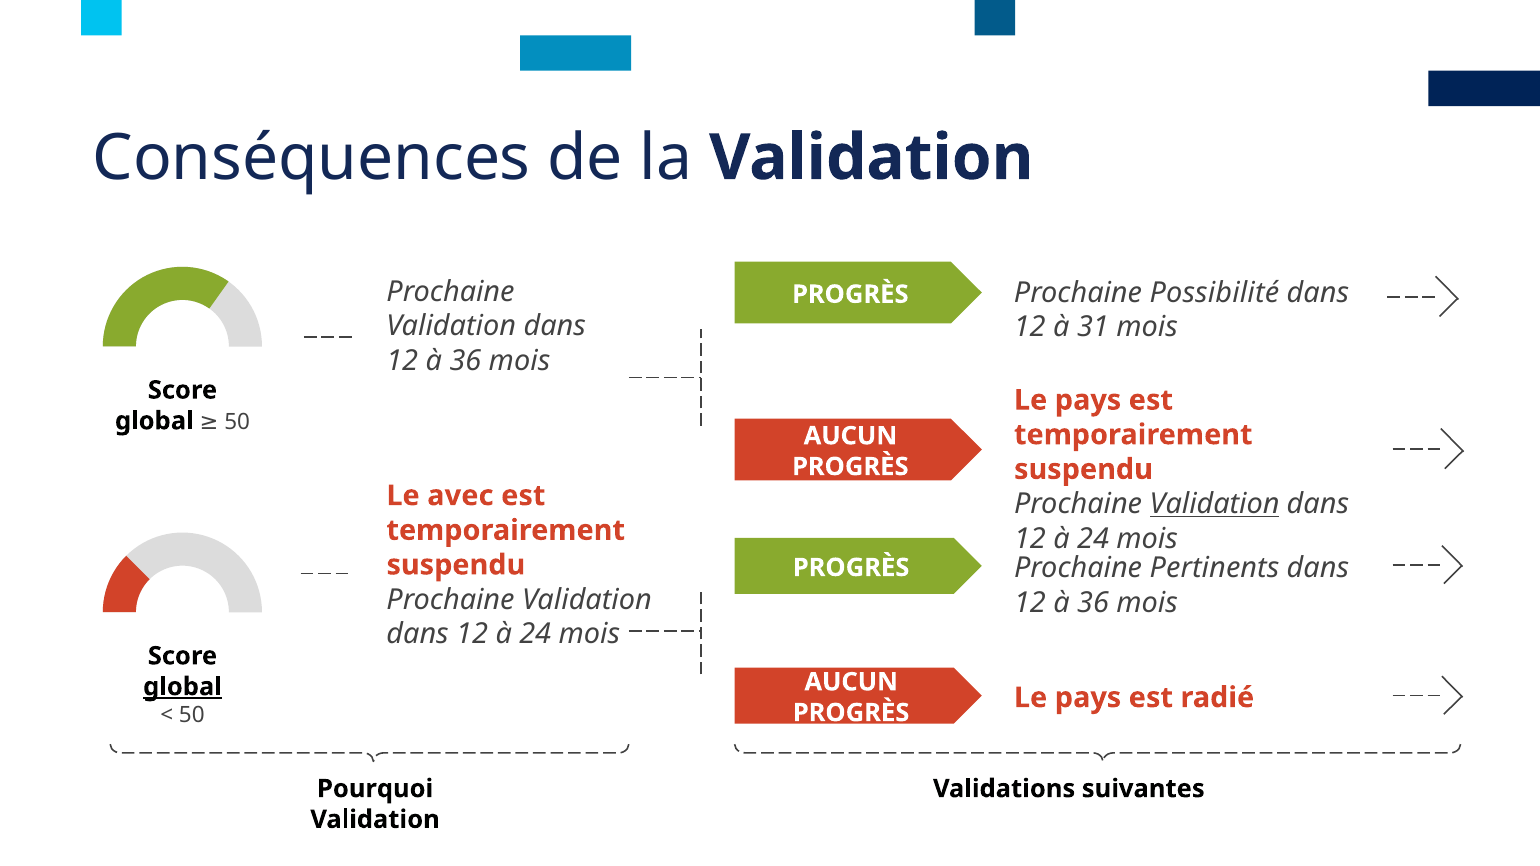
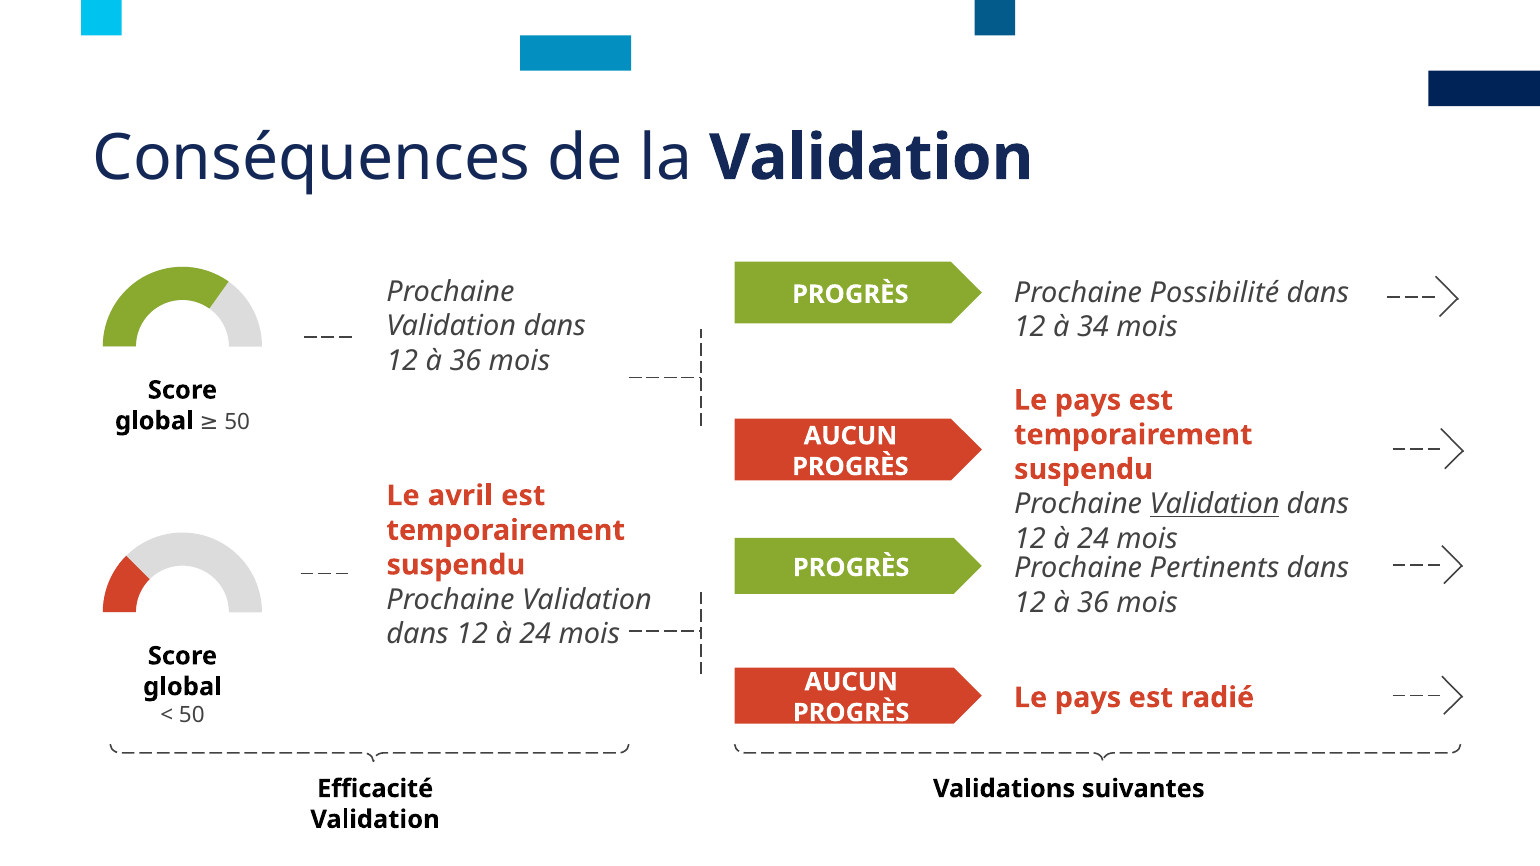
31: 31 -> 34 (1093, 327)
avec: avec -> avril (460, 496)
global underline: present -> none (182, 687)
Pourquoi: Pourquoi -> Efficacité (375, 789)
